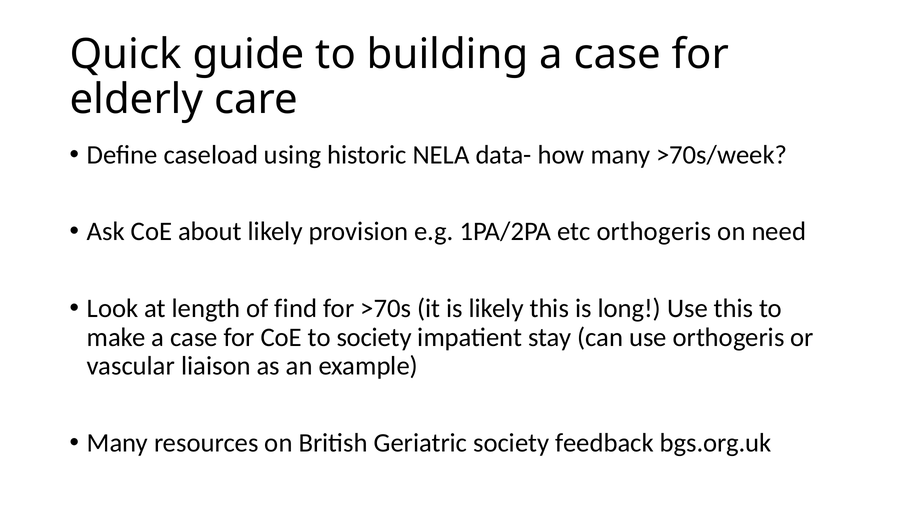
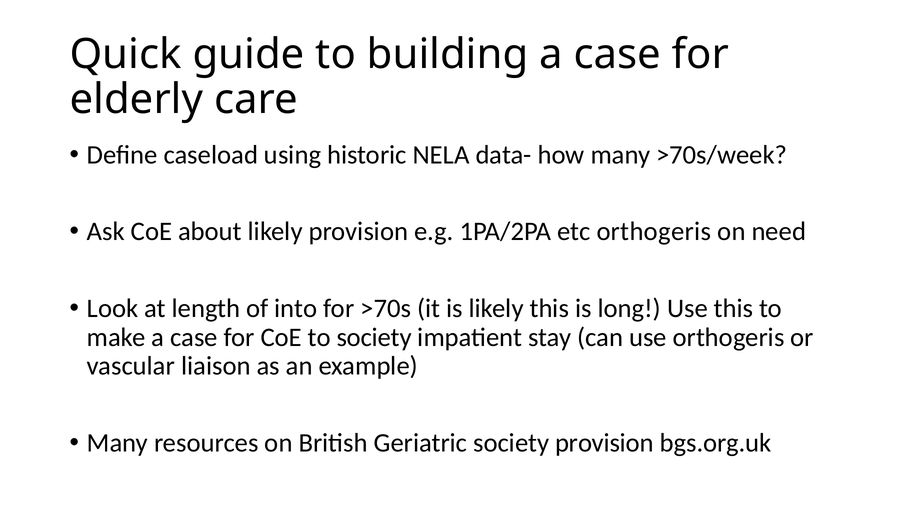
find: find -> into (296, 308)
society feedback: feedback -> provision (604, 443)
